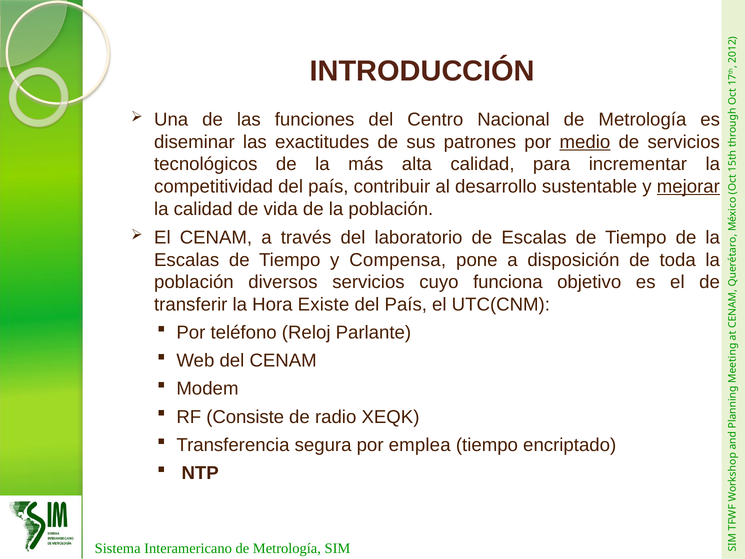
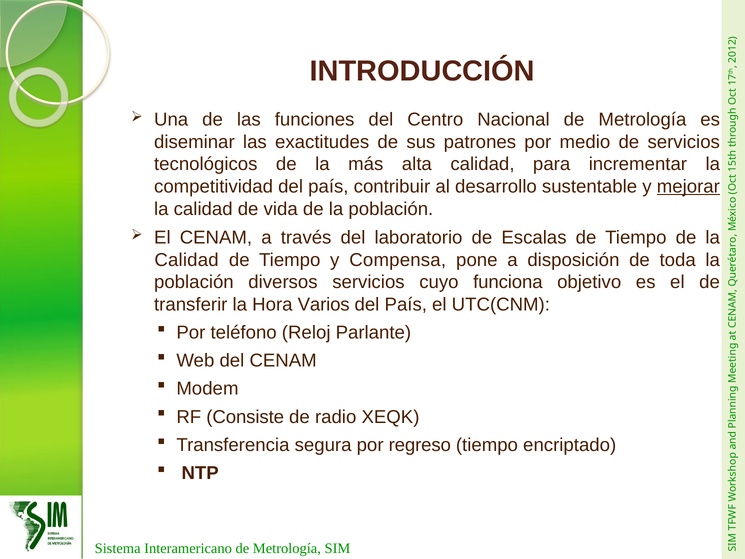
medio underline: present -> none (585, 142)
Escalas: Escalas -> Calidad (187, 260)
Existe: Existe -> Varios (324, 305)
emplea: emplea -> regreso (420, 445)
